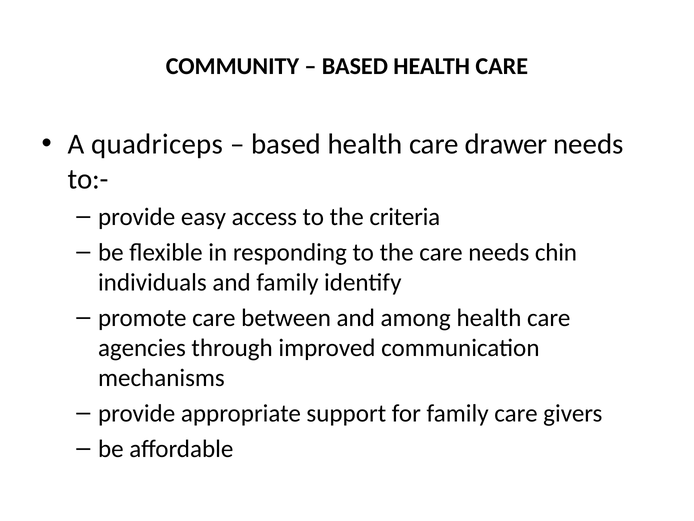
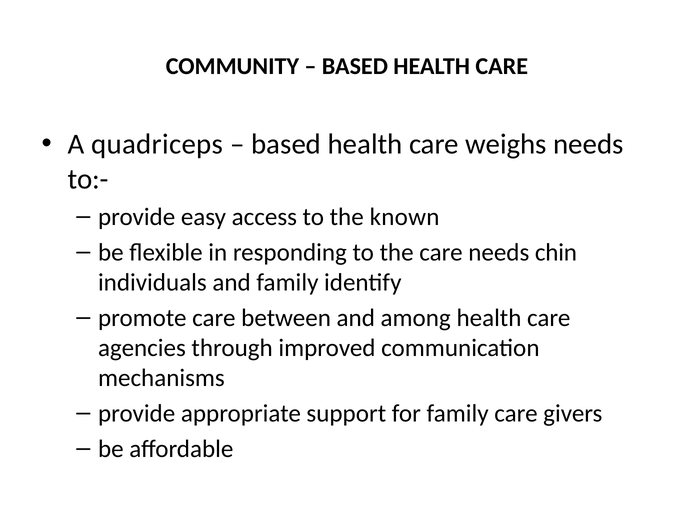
drawer: drawer -> weighs (506, 144)
criteria: criteria -> known (405, 217)
